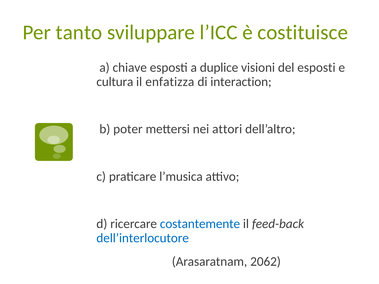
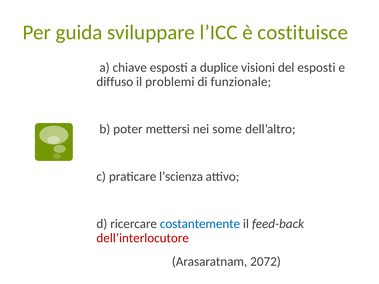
tanto: tanto -> guida (79, 32)
cultura: cultura -> diffuso (115, 82)
enfatizza: enfatizza -> problemi (170, 82)
interaction: interaction -> funzionale (241, 82)
attori: attori -> some (227, 129)
l’musica: l’musica -> l’scienza (181, 177)
dell’interlocutore colour: blue -> red (143, 238)
2062: 2062 -> 2072 (266, 262)
